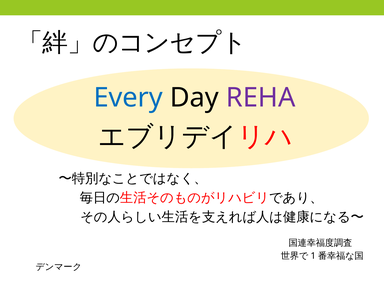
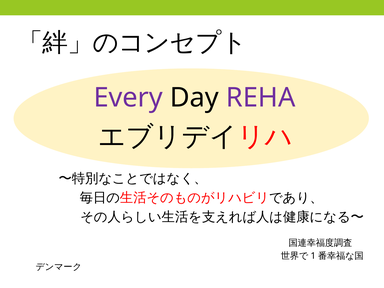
Every colour: blue -> purple (128, 98)
